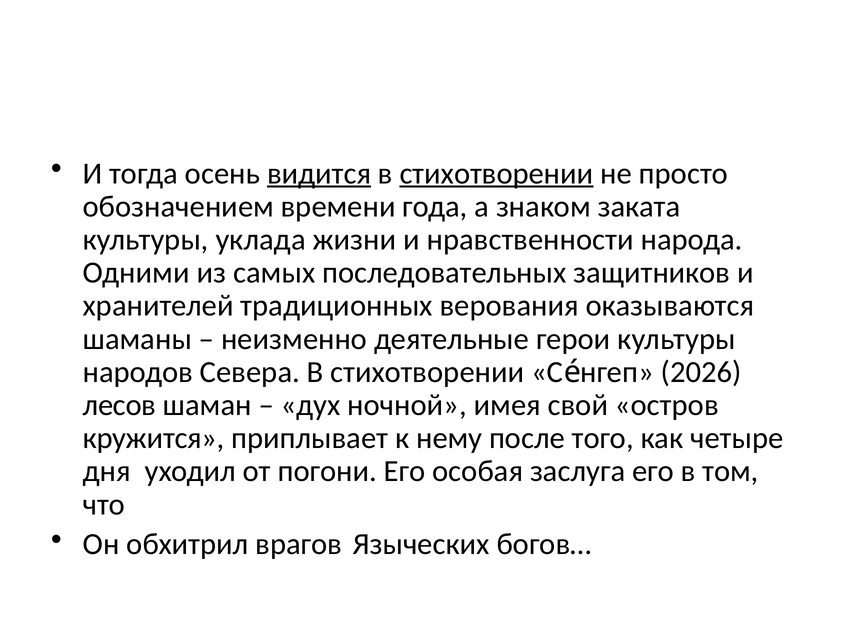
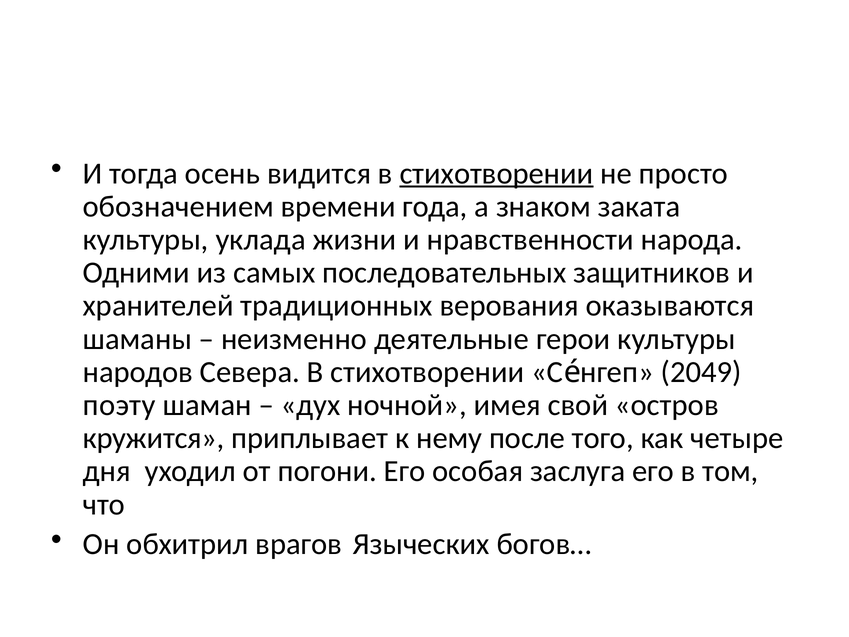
видится underline: present -> none (319, 173)
2026: 2026 -> 2049 (701, 372)
лесов: лесов -> поэту (119, 405)
